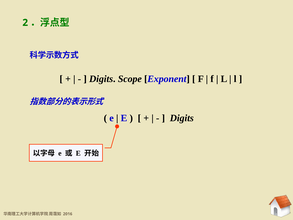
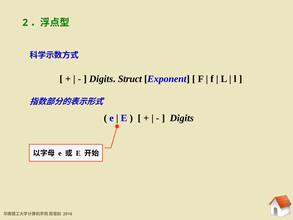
Scope: Scope -> Struct (130, 79)
